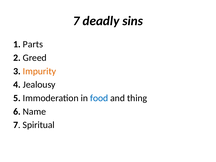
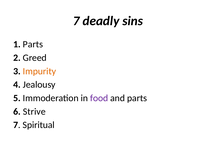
food colour: blue -> purple (99, 98)
and thing: thing -> parts (137, 98)
Name: Name -> Strive (34, 112)
